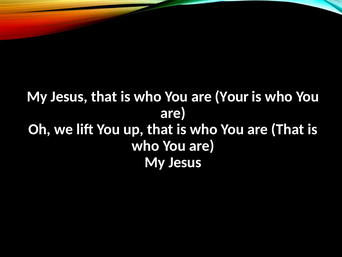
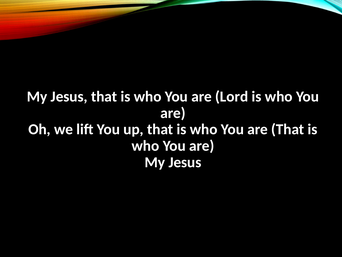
Your: Your -> Lord (232, 96)
